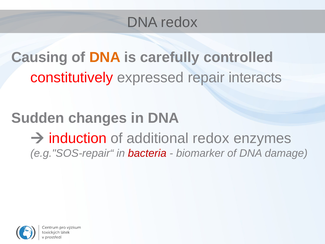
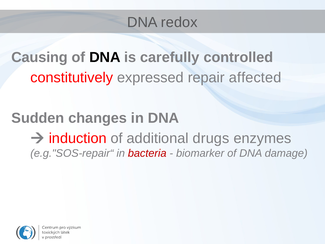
DNA colour: orange -> black (105, 57)
interacts: interacts -> affected (255, 77)
additional redox: redox -> drugs (211, 138)
